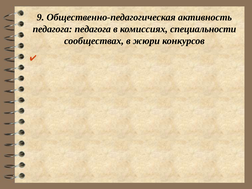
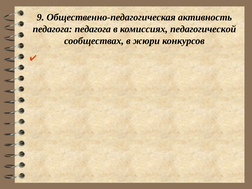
специальности: специальности -> педагогической (203, 29)
